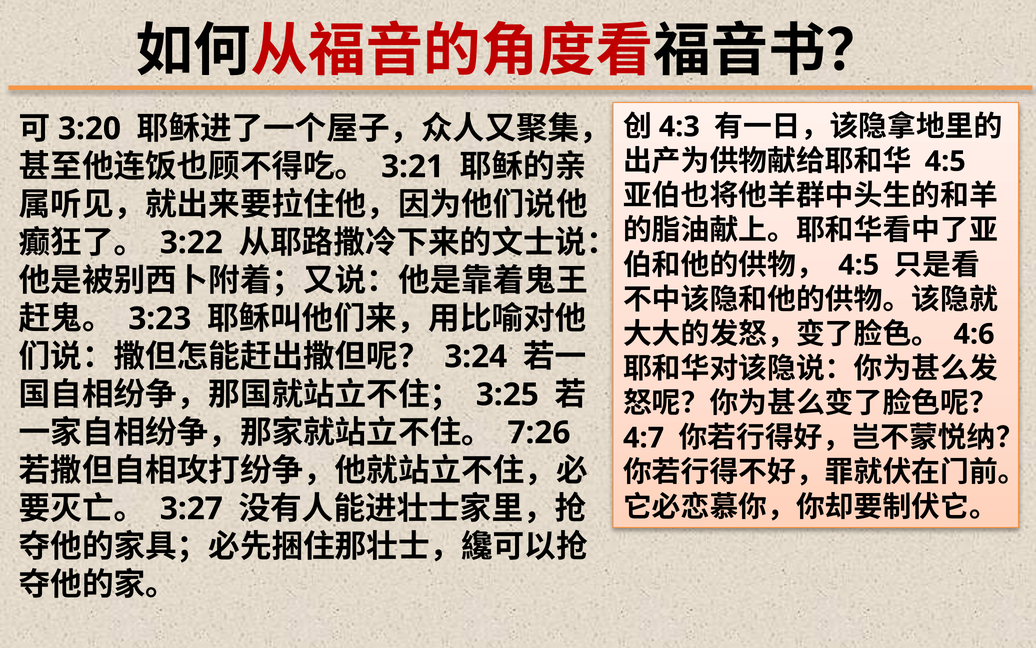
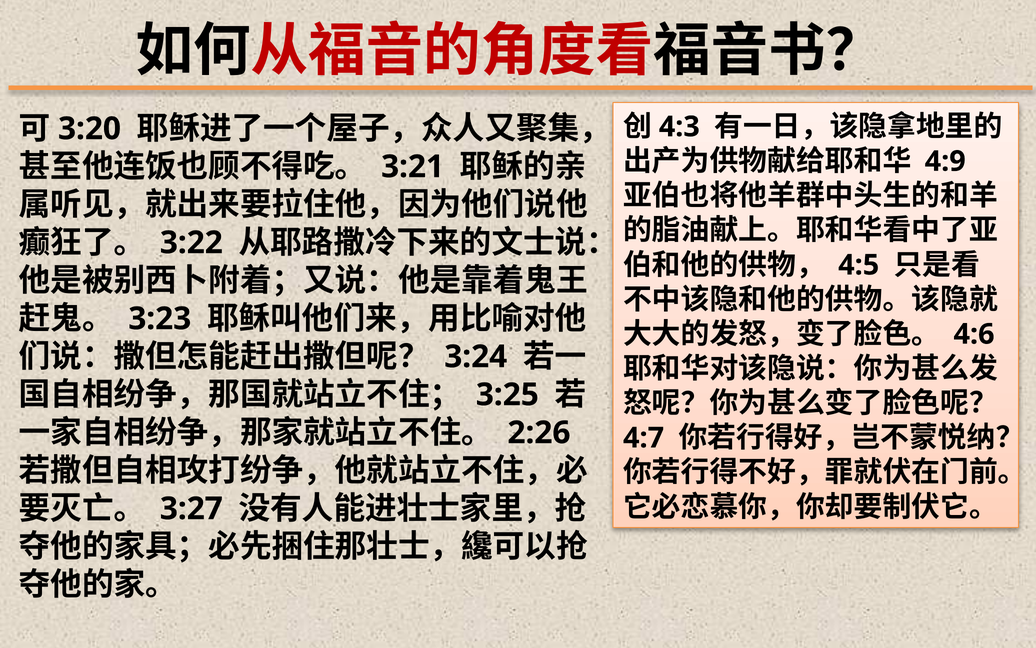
4:5: 4:5 -> 4:9 (945, 161)
7:26: 7:26 -> 2:26 (539, 432)
